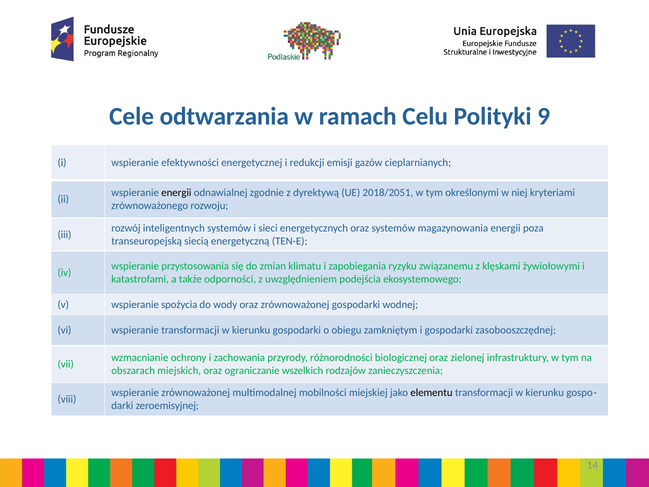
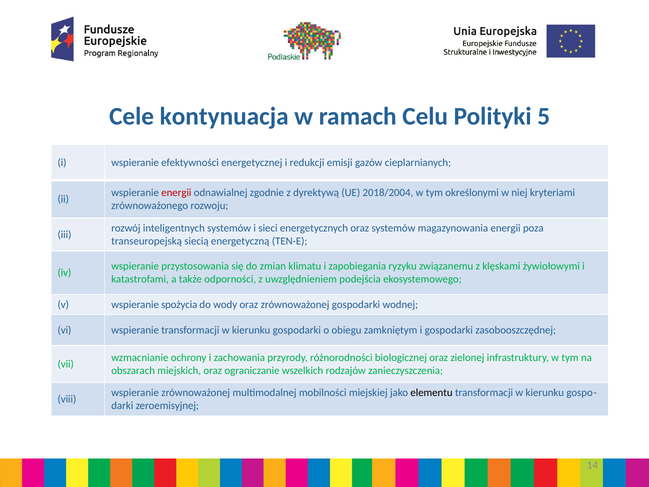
odtwarzania: odtwarzania -> kontynuacja (224, 116)
9: 9 -> 5 (544, 116)
energii colour: black -> red (176, 193)
2018/2051: 2018/2051 -> 2018/2004 (388, 193)
